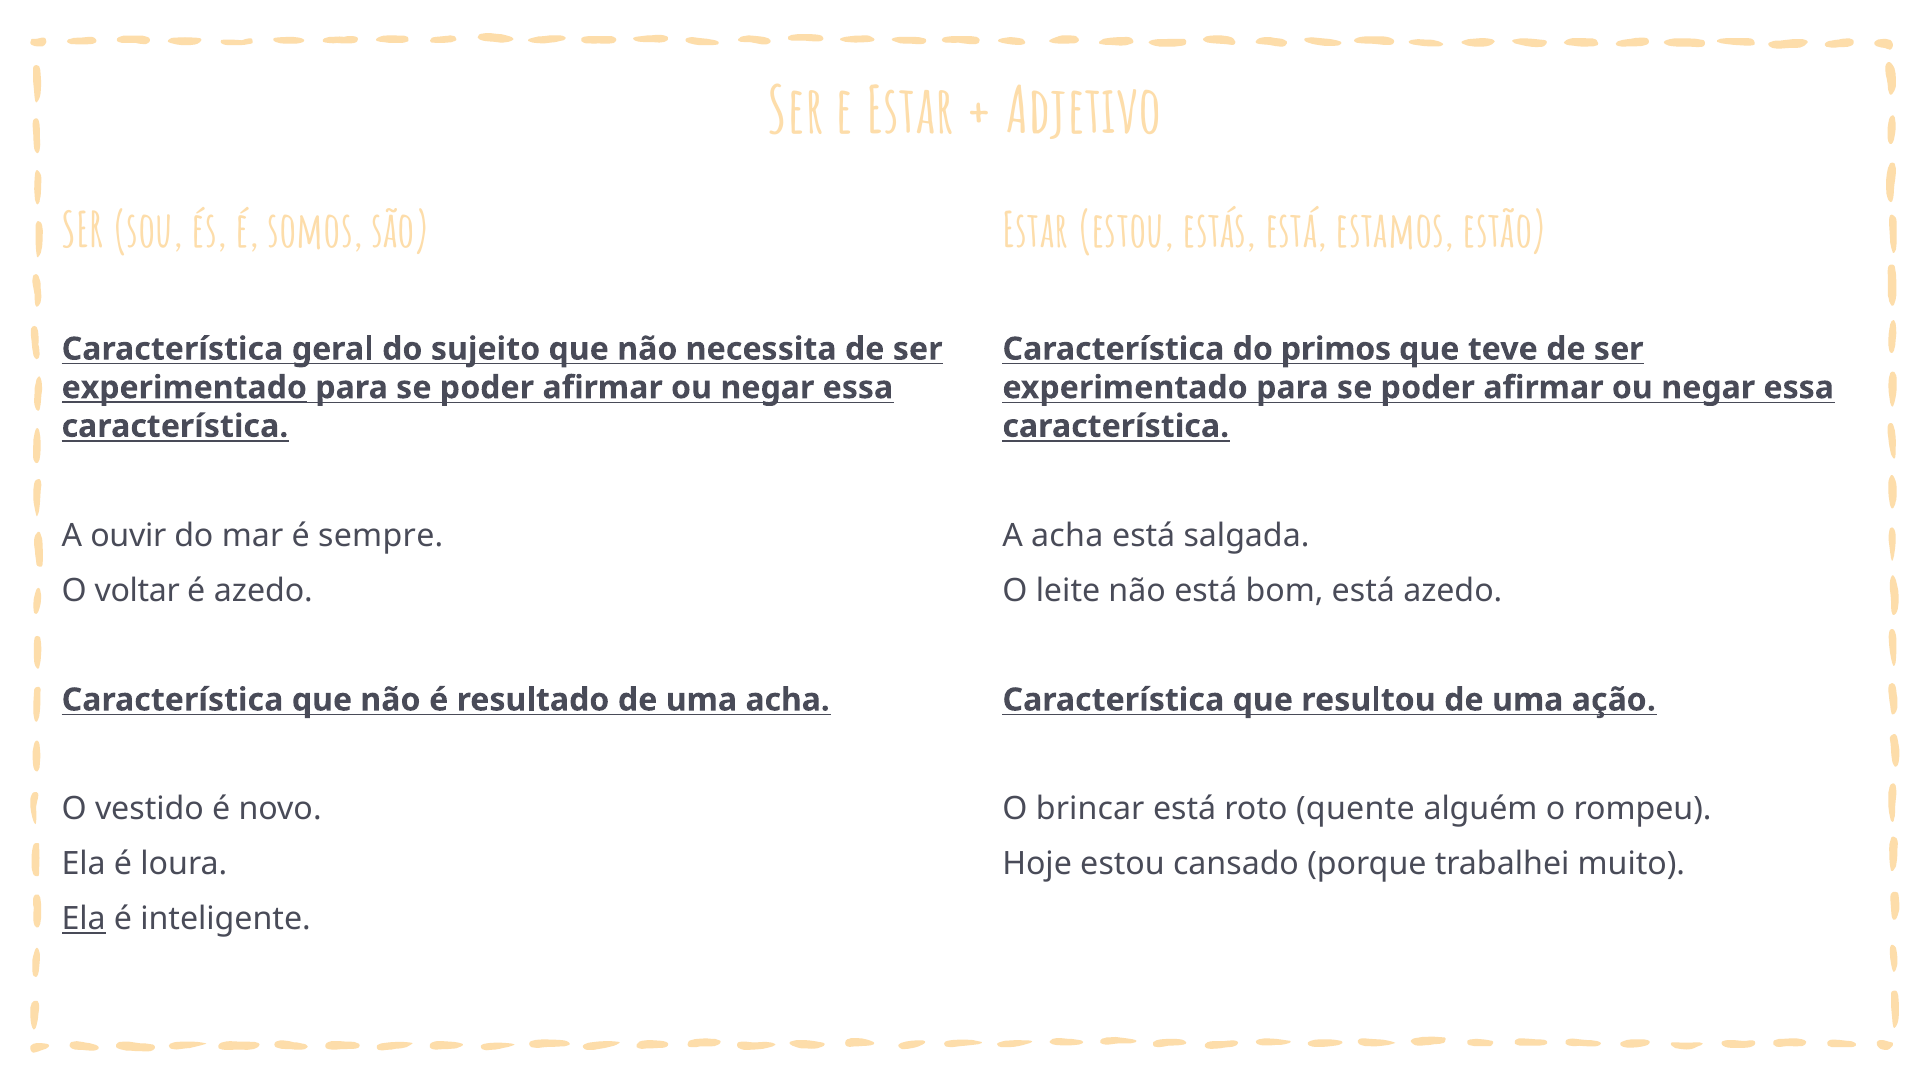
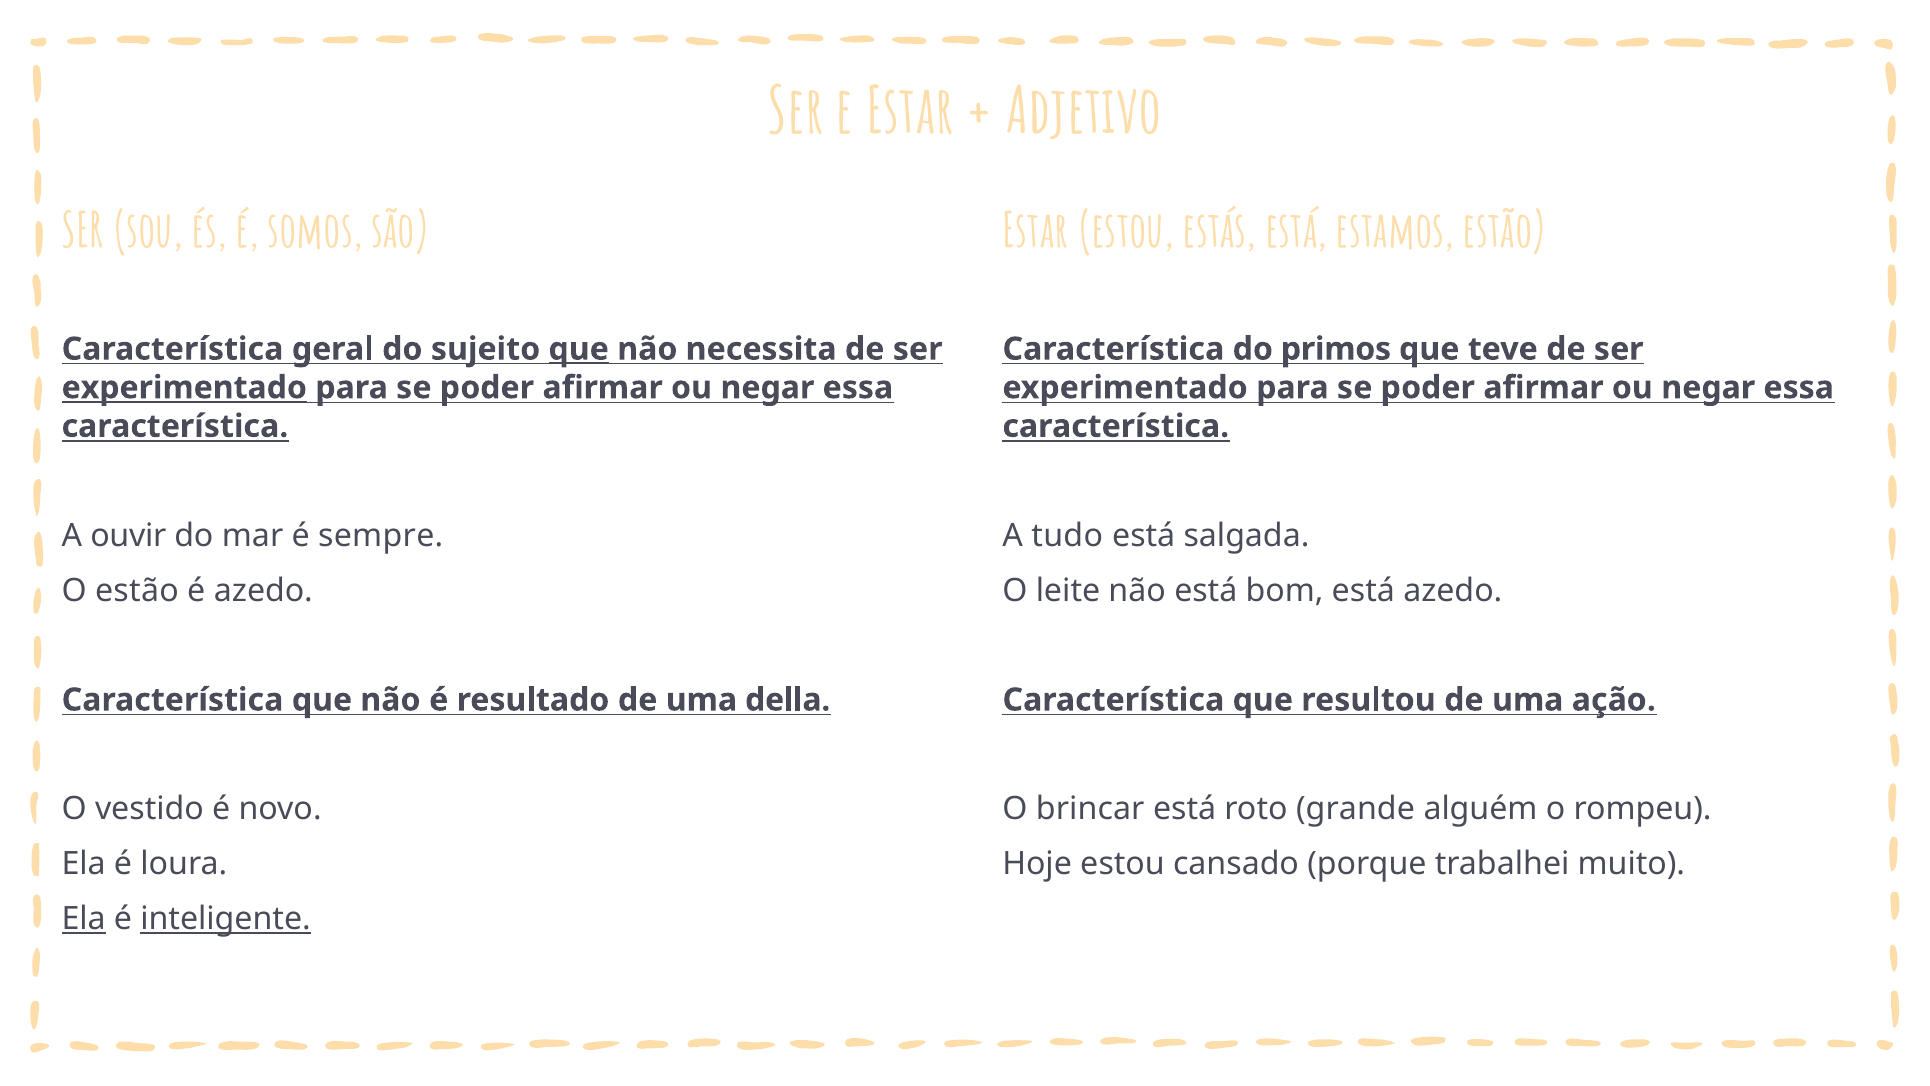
que underline: none -> present (579, 349)
A acha: acha -> tudo (1067, 536)
O voltar: voltar -> estão (137, 590)
uma acha: acha -> della (788, 700)
quente: quente -> grande (1355, 809)
inteligente underline: none -> present (226, 919)
